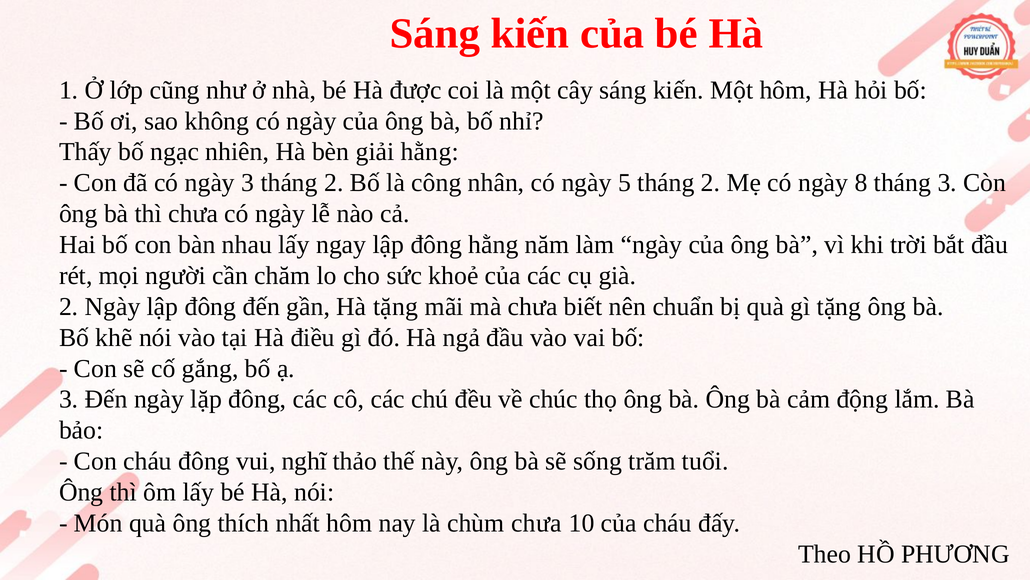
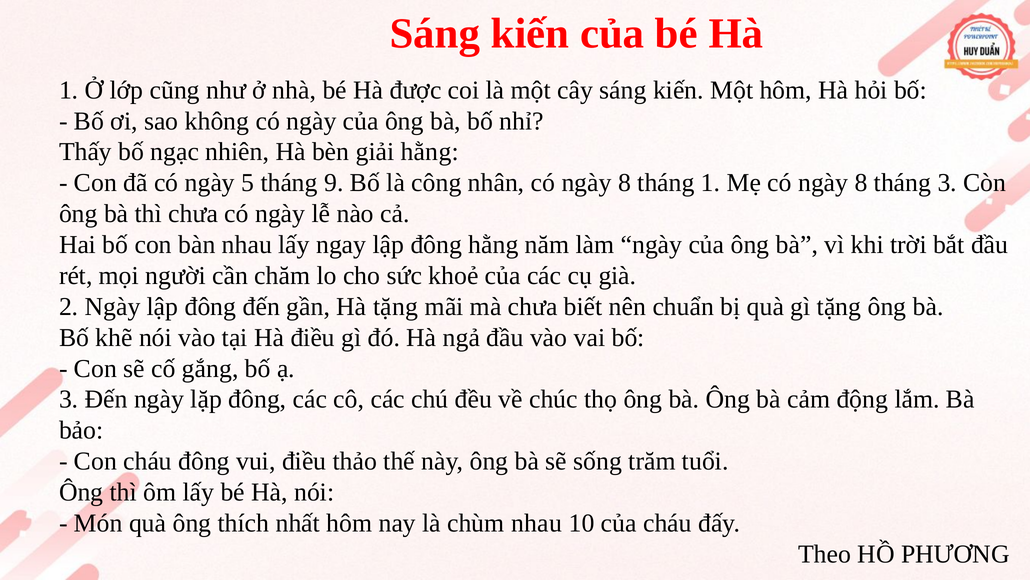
ngày 3: 3 -> 5 (248, 183)
2: 2 -> 9 (334, 183)
nhân có ngày 5: 5 -> 8 (624, 183)
2: 2 -> 1 (711, 183)
vui nghĩ: nghĩ -> điều (304, 461)
chùm chưa: chưa -> nhau (536, 523)
